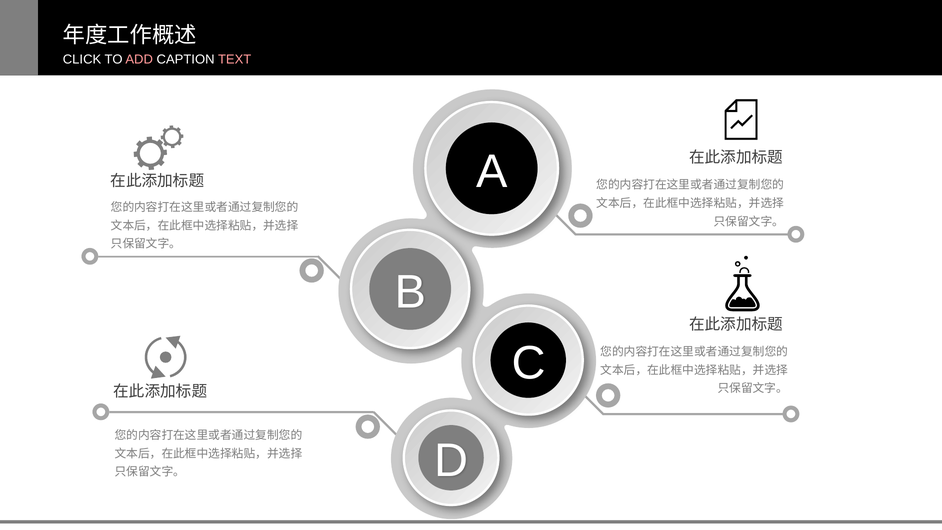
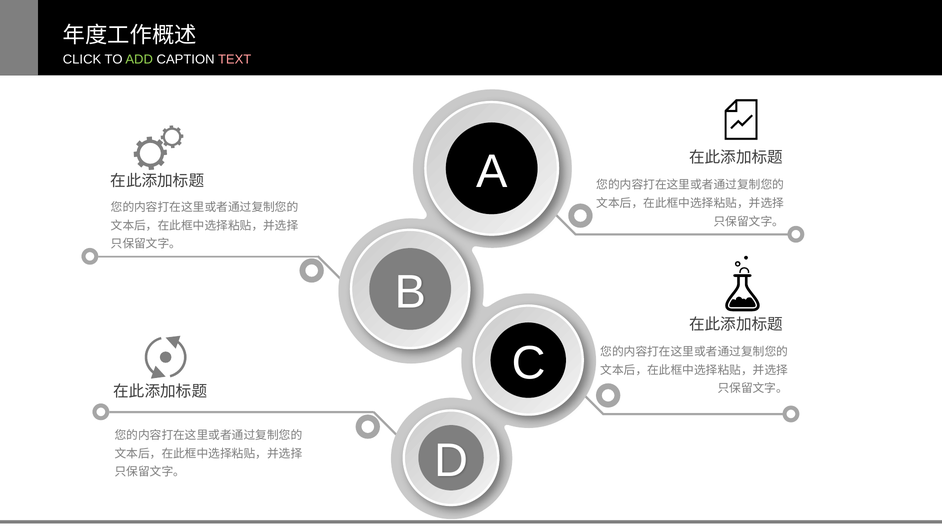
ADD colour: pink -> light green (139, 60)
